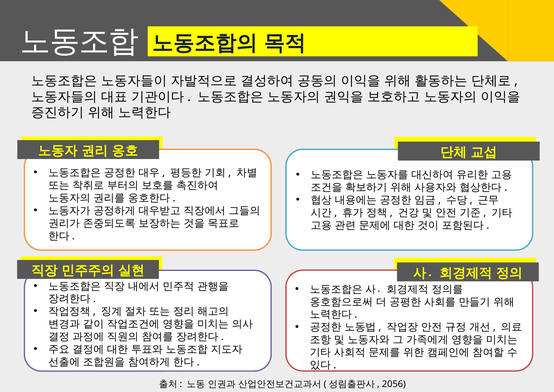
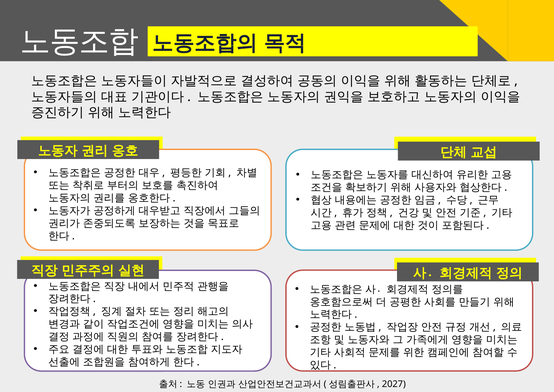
2056: 2056 -> 2027 (394, 384)
